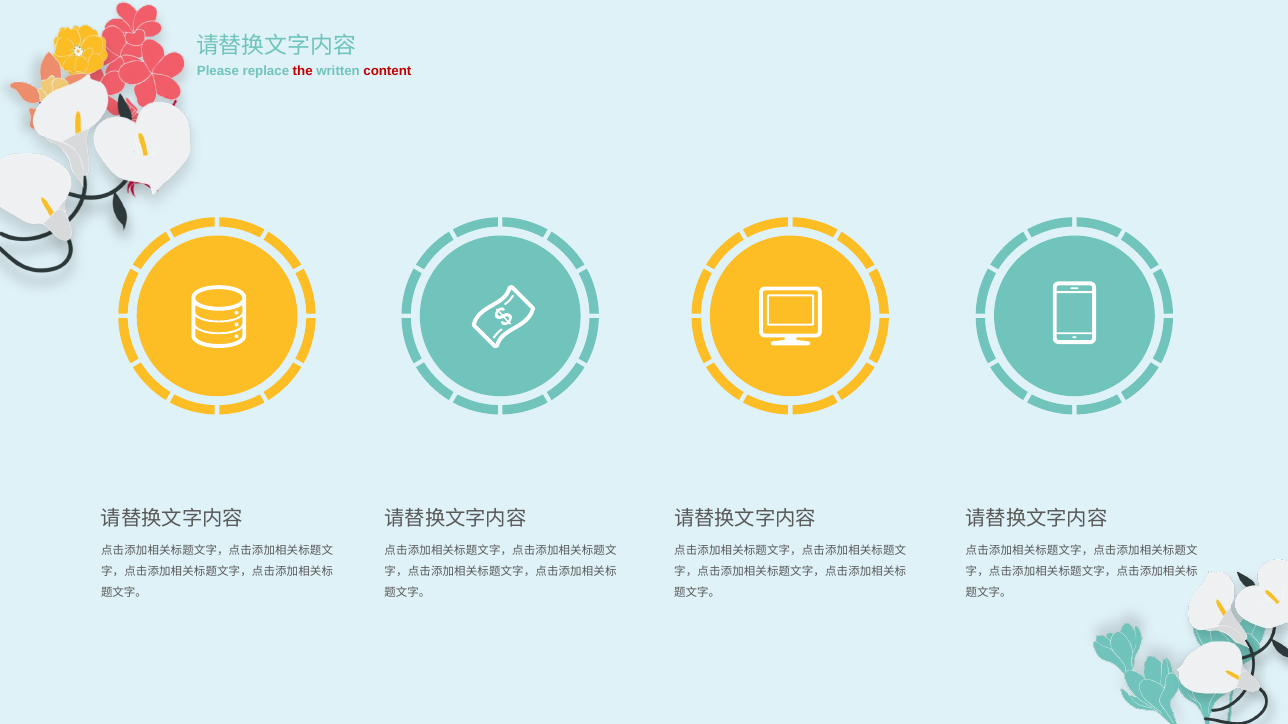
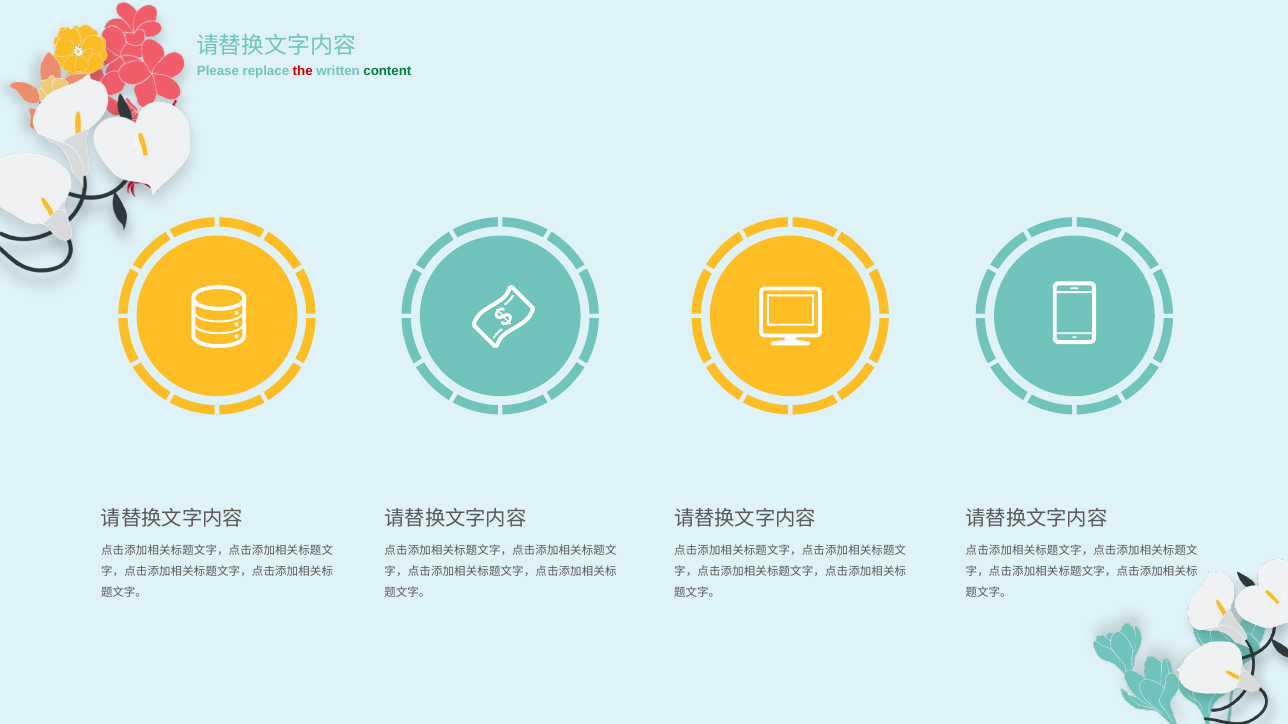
content colour: red -> green (387, 71)
